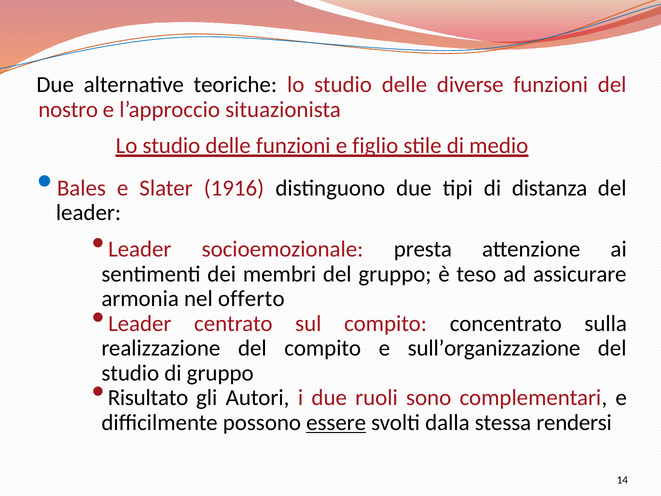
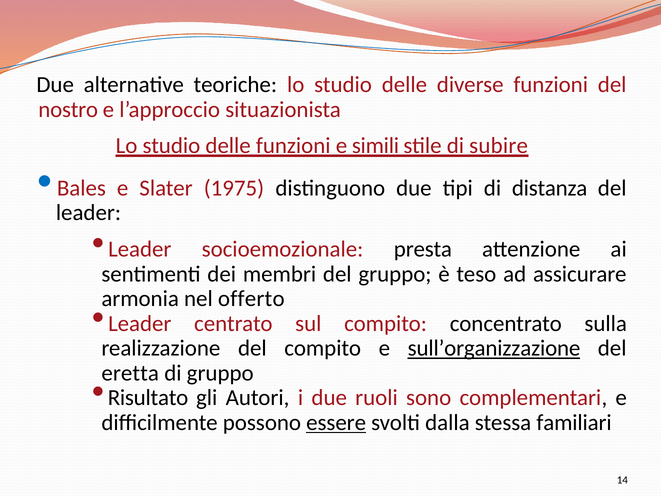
figlio: figlio -> simili (375, 146)
medio: medio -> subire (499, 146)
1916: 1916 -> 1975 (234, 188)
sull’organizzazione underline: none -> present (494, 348)
studio: studio -> eretta (130, 373)
rendersi: rendersi -> familiari (574, 422)
